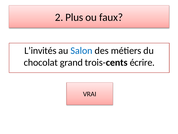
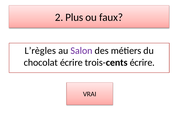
L’invités: L’invités -> L’règles (40, 50)
Salon colour: blue -> purple (82, 50)
chocolat grand: grand -> écrire (71, 62)
